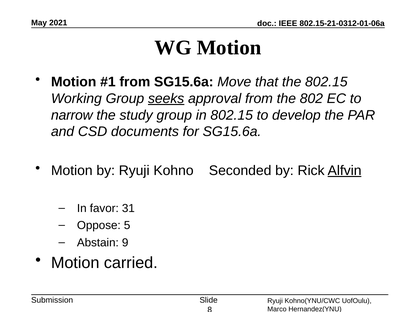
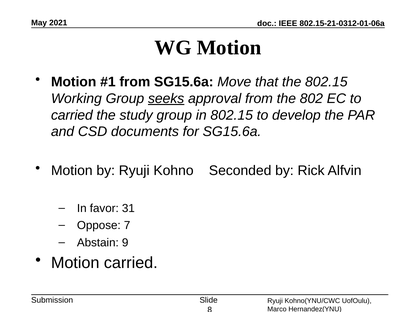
narrow: narrow -> carried (72, 115)
Alfvin underline: present -> none (345, 171)
5: 5 -> 7 (127, 225)
